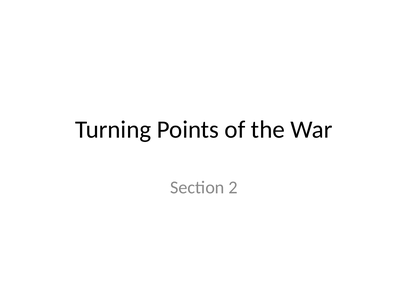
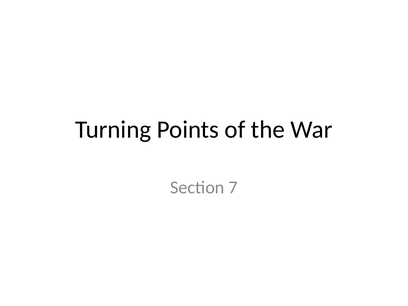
2: 2 -> 7 (233, 188)
